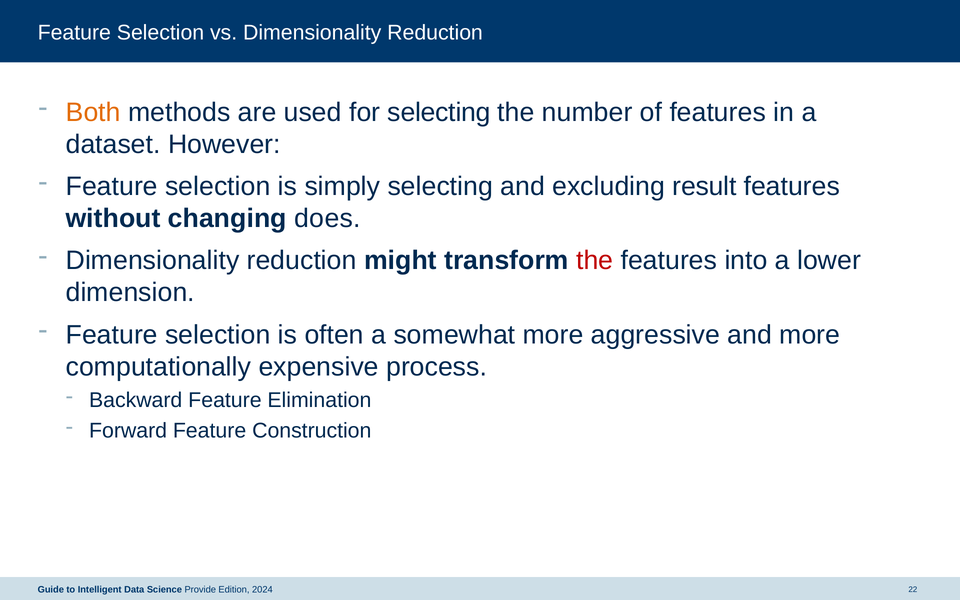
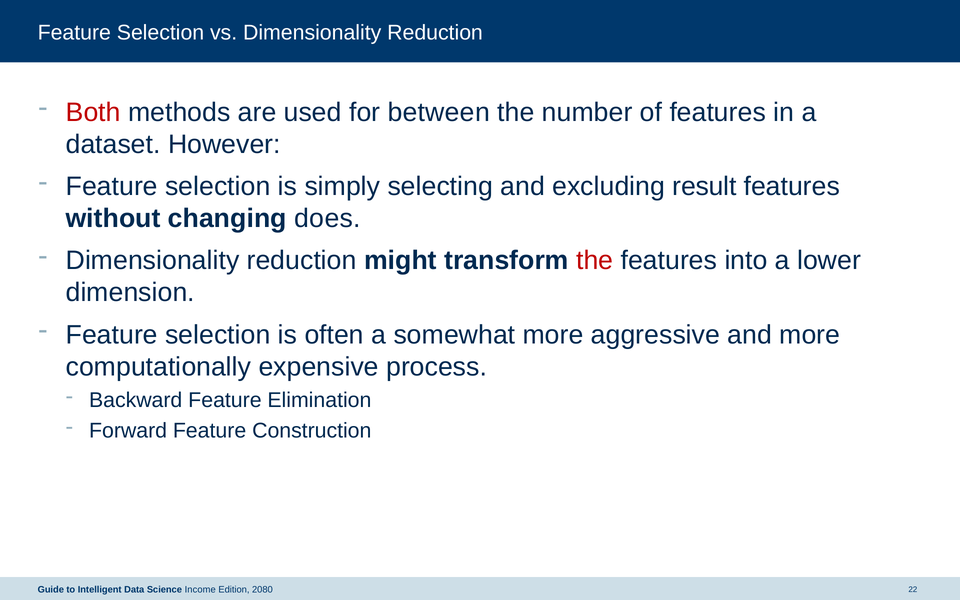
Both colour: orange -> red (93, 112)
for selecting: selecting -> between (439, 112)
Provide: Provide -> Income (200, 590)
2024: 2024 -> 2080 (262, 590)
